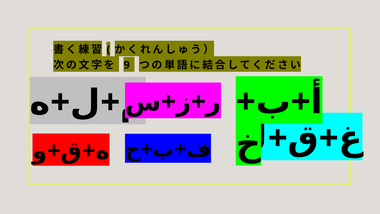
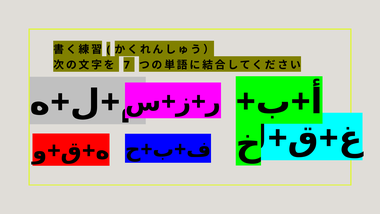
9: 9 -> 7 (127, 65)
